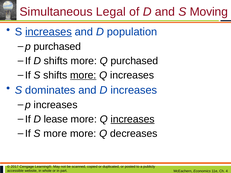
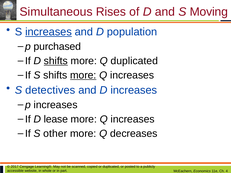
Legal: Legal -> Rises (111, 12)
shifts underline: none -> present (56, 61)
Q purchased: purchased -> duplicated (134, 61)
dominates: dominates -> detectives (50, 90)
increases underline: present -> none (133, 119)
S more: more -> other (55, 134)
